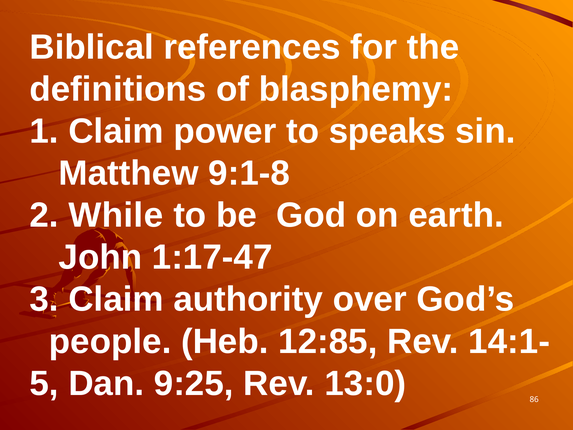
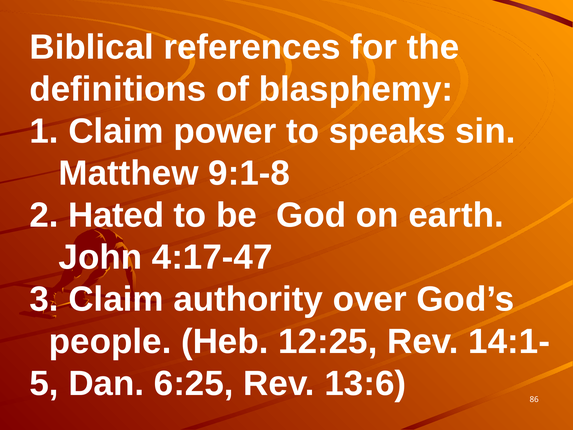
While: While -> Hated (116, 215)
1:17-47: 1:17-47 -> 4:17-47 (212, 257)
12:85: 12:85 -> 12:25 (328, 341)
9:25: 9:25 -> 6:25 (194, 383)
13:0: 13:0 -> 13:6 (365, 383)
